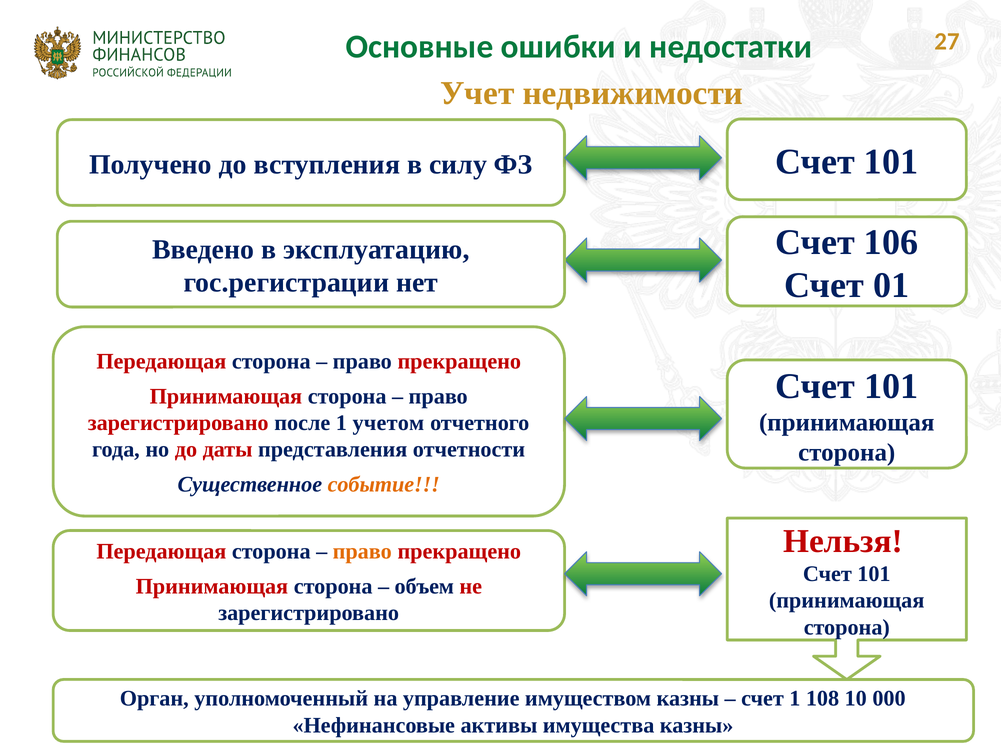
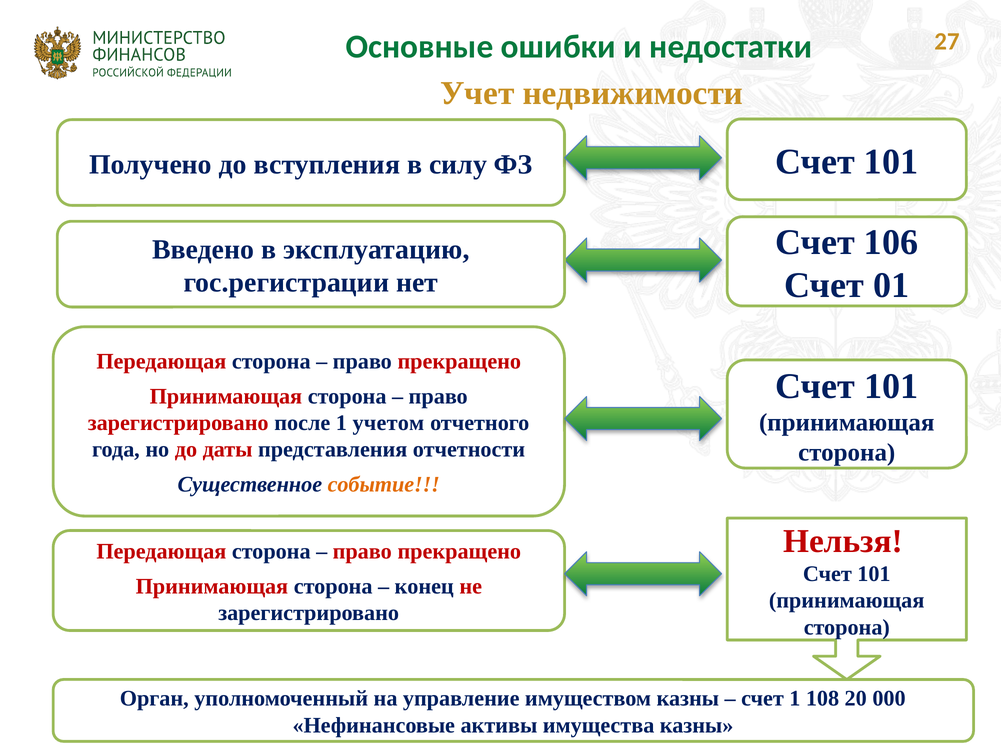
право colour: orange -> red (362, 551)
объем: объем -> конец (424, 586)
10: 10 -> 20 (856, 698)
